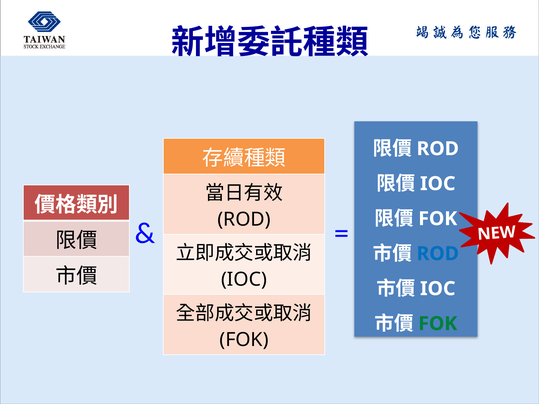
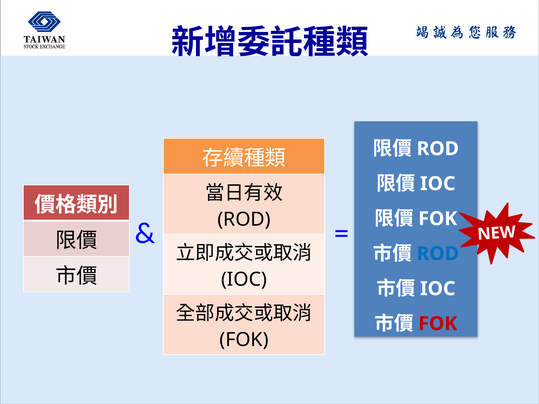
FOK colour: green -> red (438, 324)
